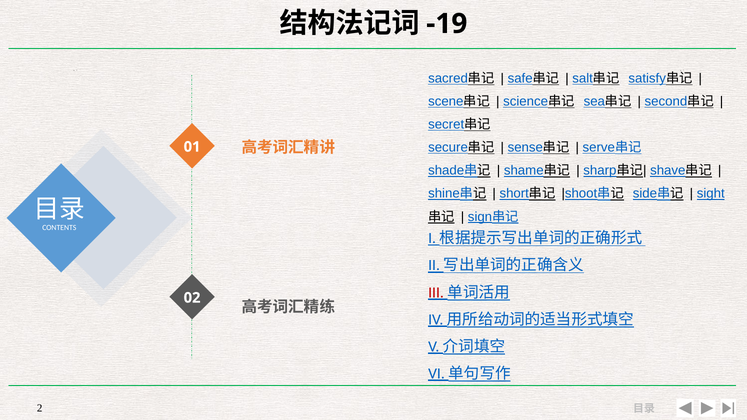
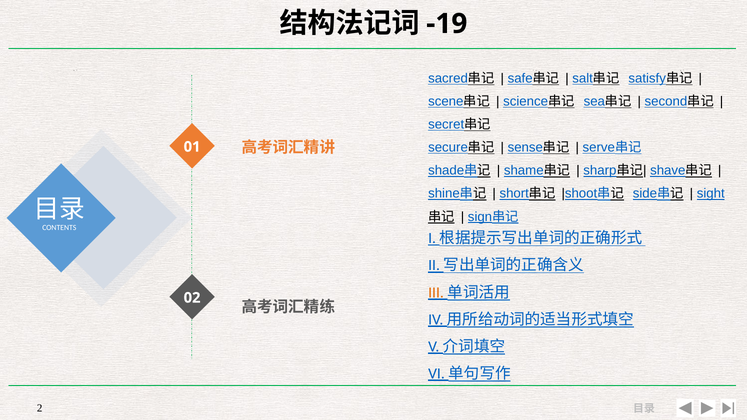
III colour: red -> orange (436, 293)
